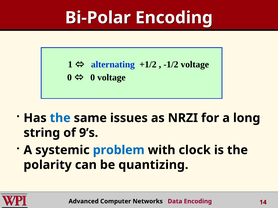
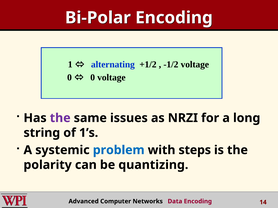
the colour: blue -> purple (60, 118)
9’s: 9’s -> 1’s (89, 133)
clock: clock -> steps (195, 150)
